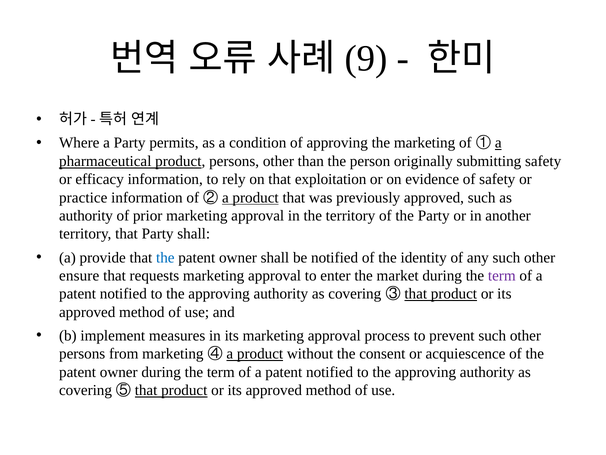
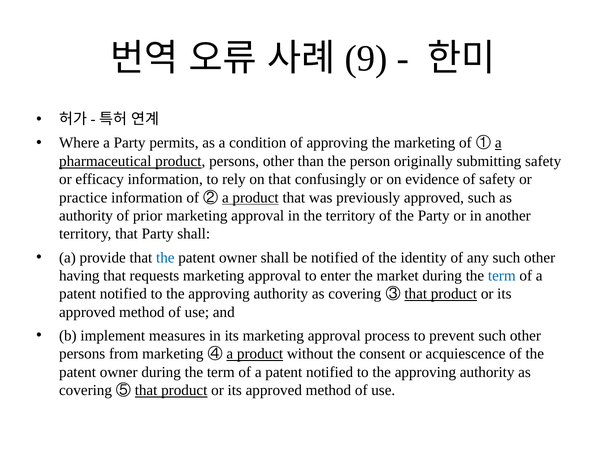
exploitation: exploitation -> confusingly (331, 179)
ensure: ensure -> having (79, 275)
term colour: purple -> blue (502, 275)
